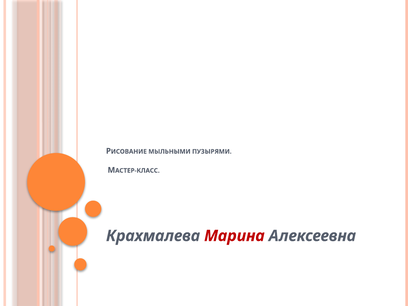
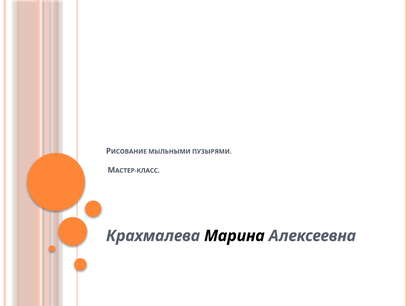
Марина colour: red -> black (234, 236)
